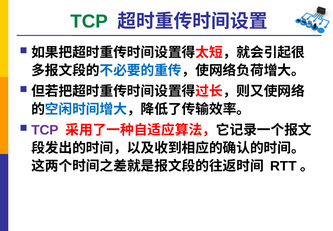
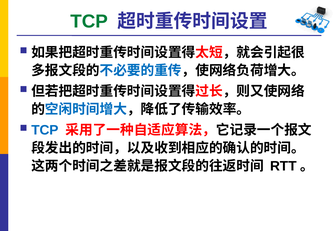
TCP colour: purple -> blue (45, 130)
